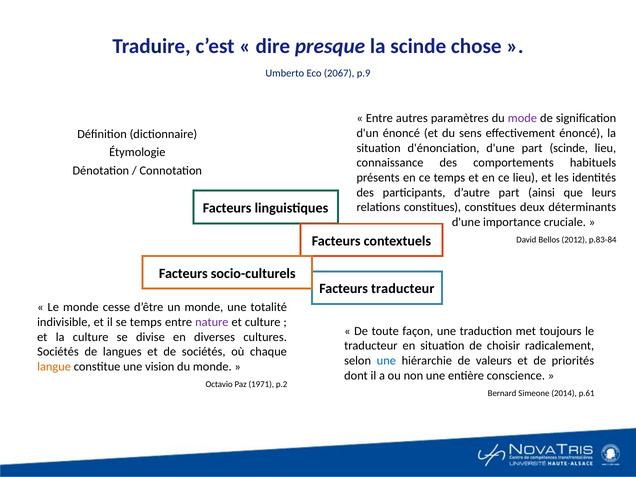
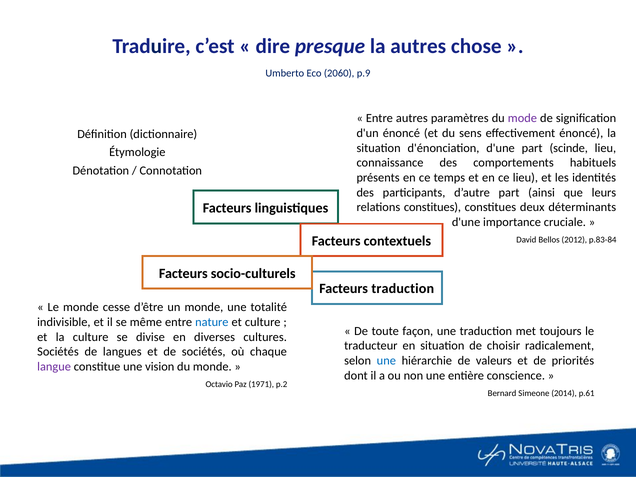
la scinde: scinde -> autres (418, 46)
2067: 2067 -> 2060 (339, 73)
Facteurs traducteur: traducteur -> traduction (403, 289)
se temps: temps -> même (146, 322)
nature colour: purple -> blue (212, 322)
langue colour: orange -> purple (54, 367)
